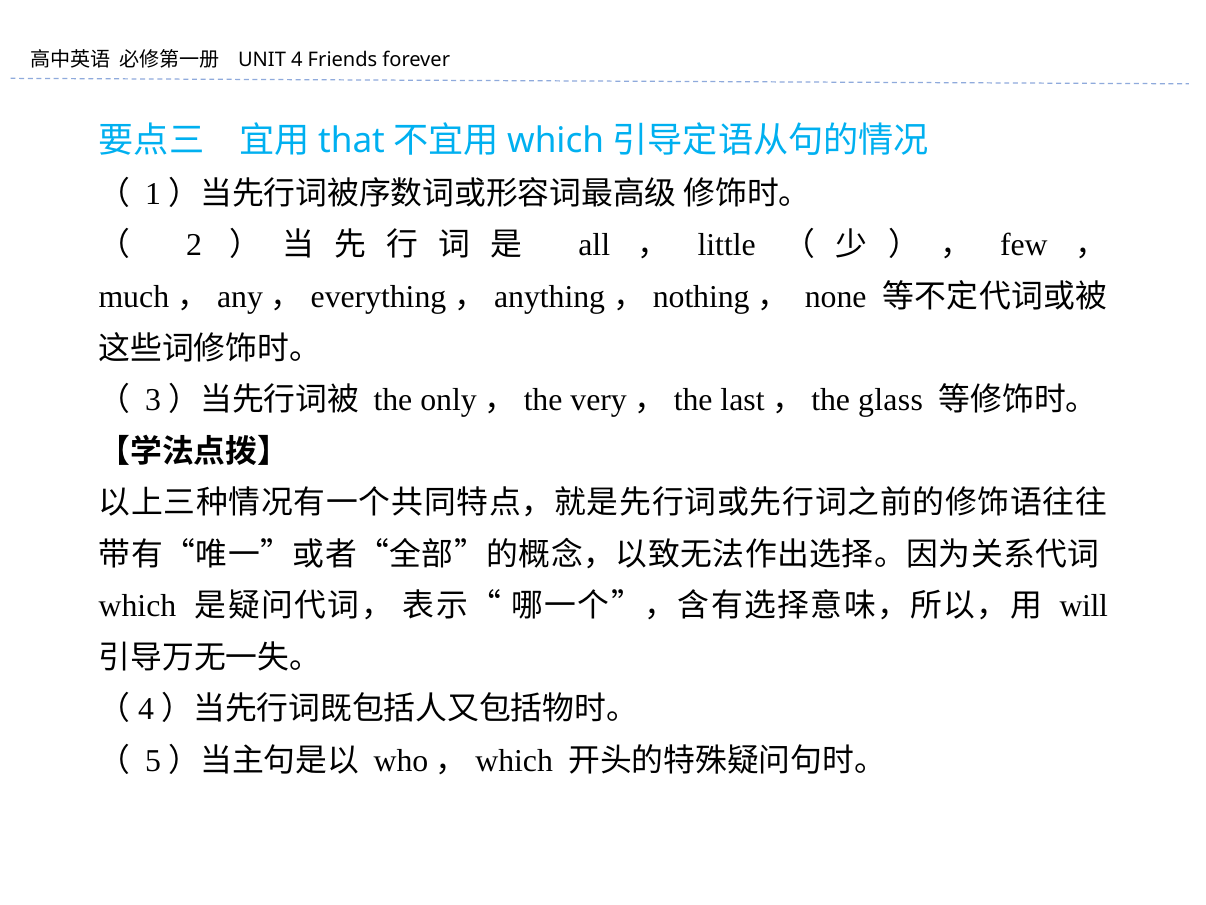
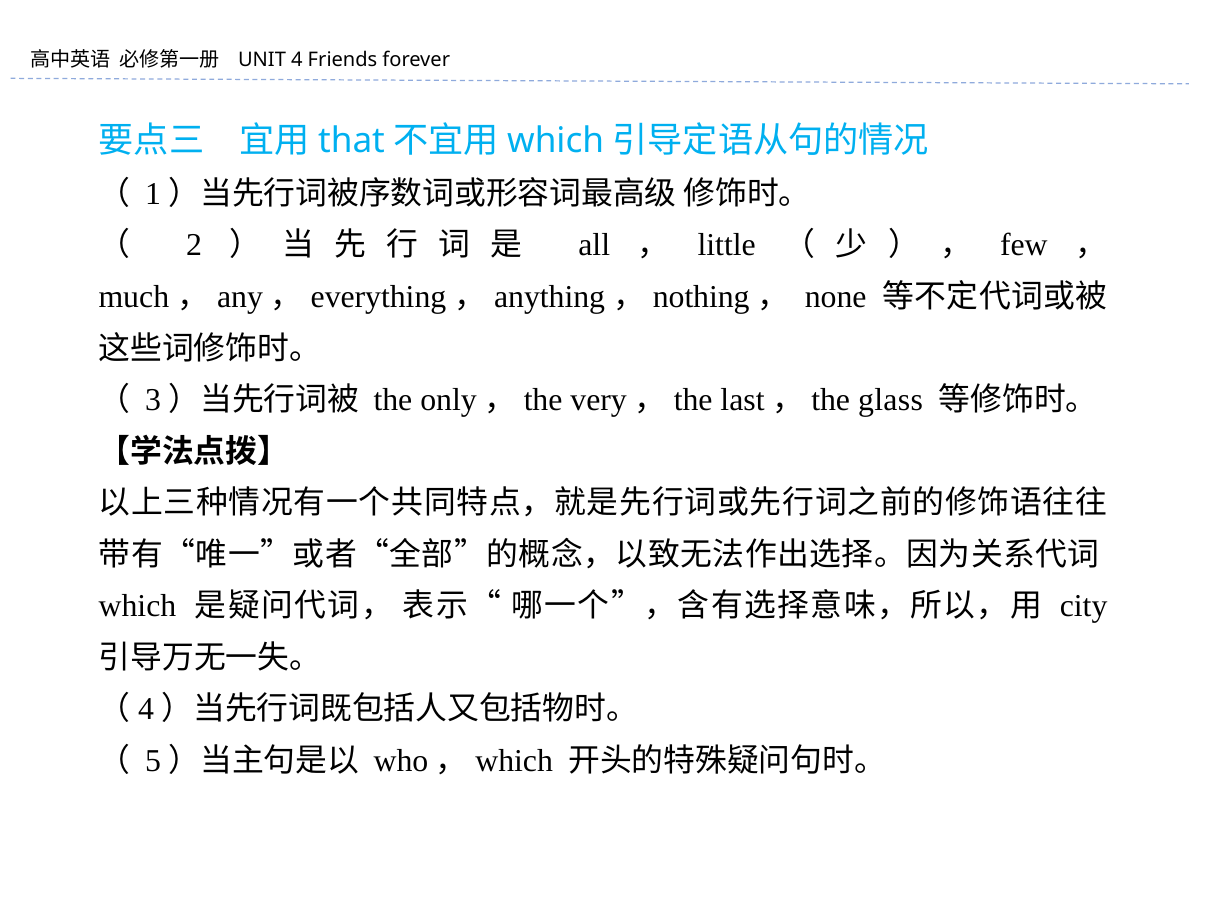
will: will -> city (1084, 606)
